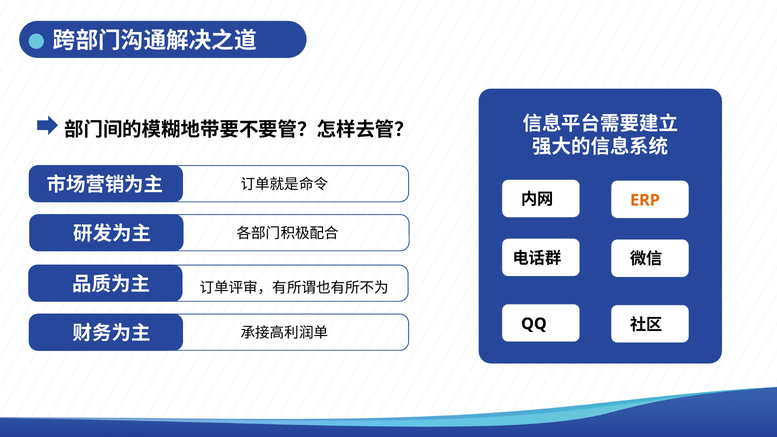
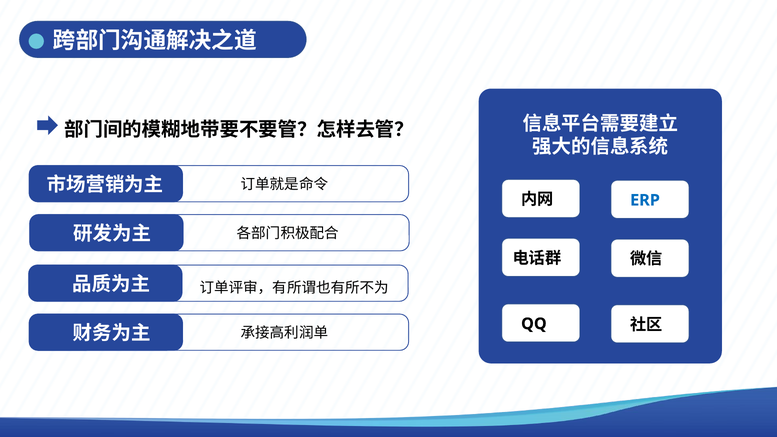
ERP colour: orange -> blue (645, 200)
